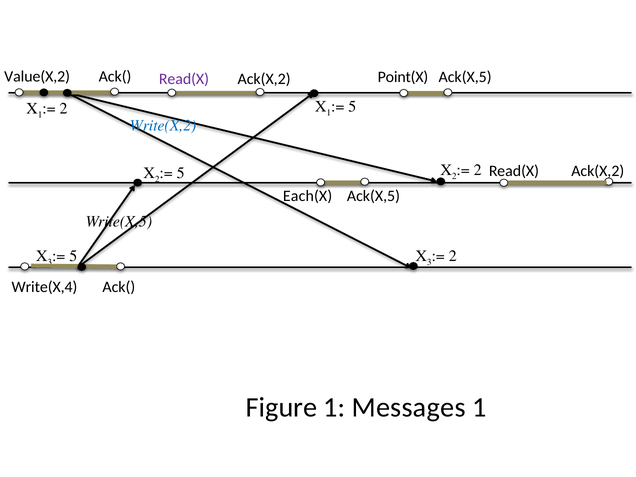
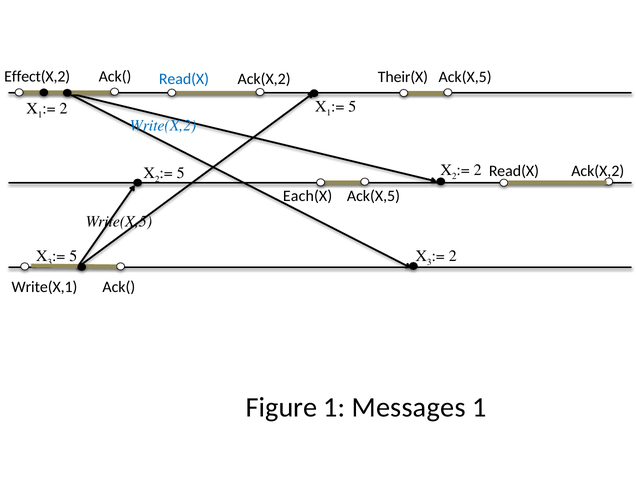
Value(X,2: Value(X,2 -> Effect(X,2 (37, 77)
Read(X colour: purple -> blue (184, 79)
Point(X: Point(X -> Their(X (403, 77)
Write(X,4: Write(X,4 -> Write(X,1 (44, 287)
